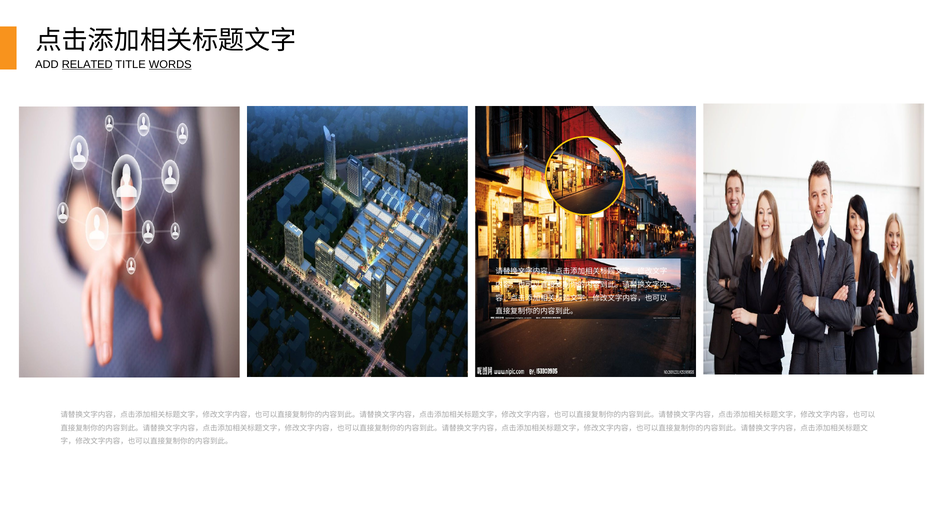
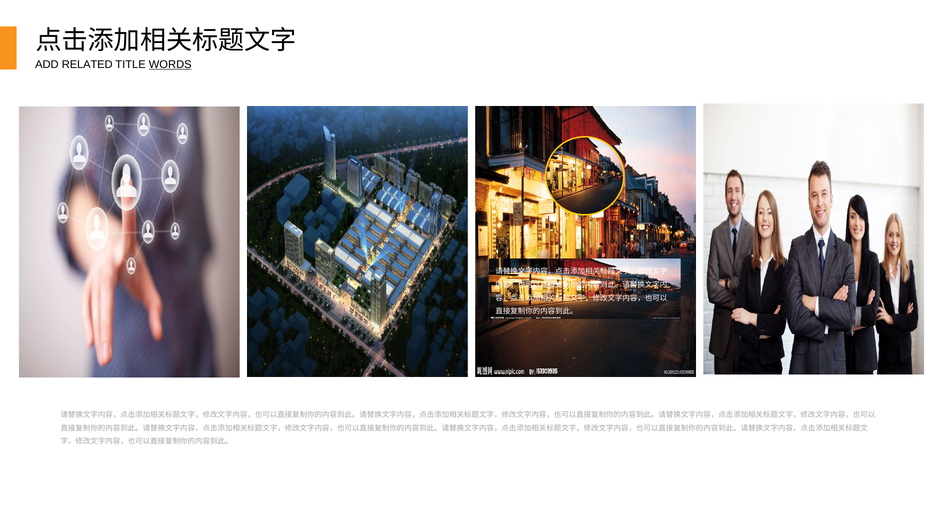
RELATED underline: present -> none (87, 65)
